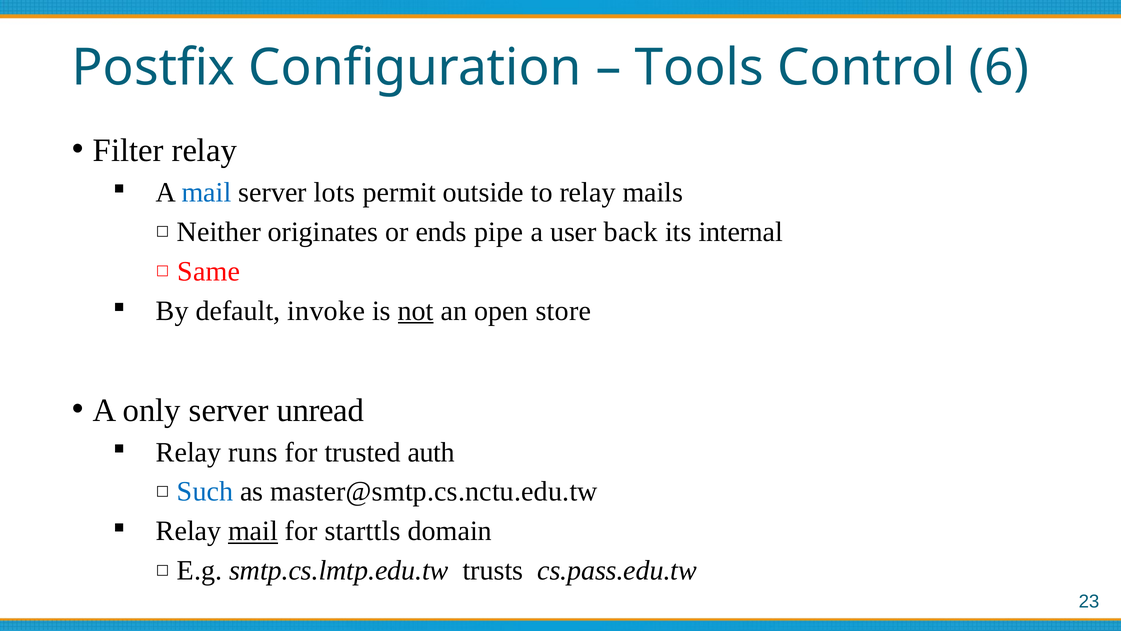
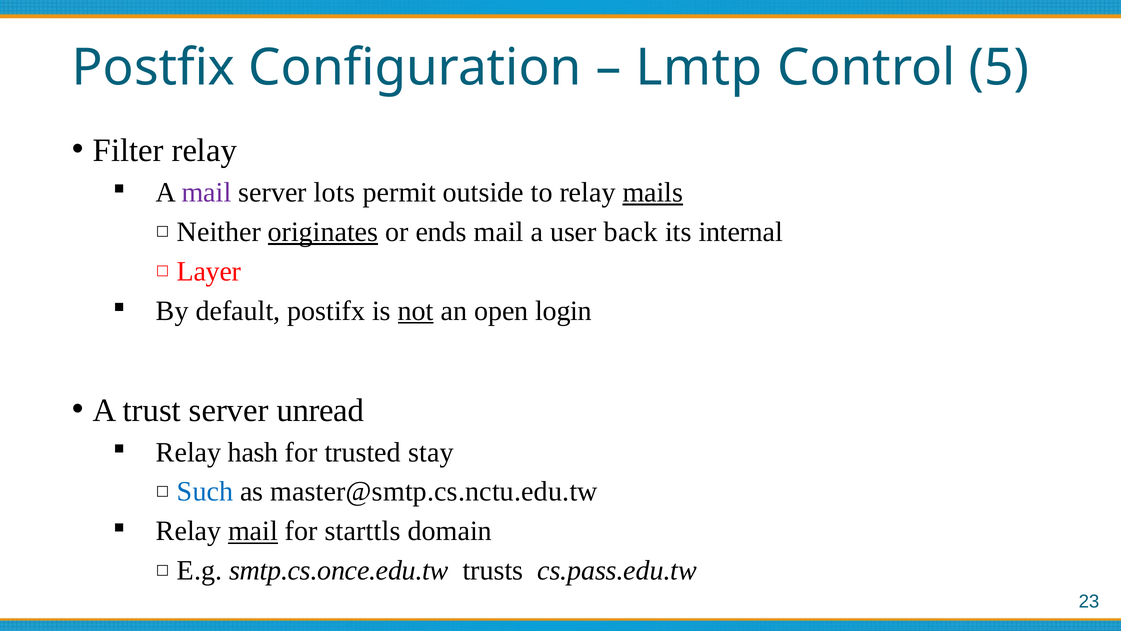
Tools: Tools -> Lmtp (699, 68)
6: 6 -> 5 (999, 68)
mail colour: blue -> purple (206, 192)
mails underline: none -> present (653, 192)
originates underline: none -> present (323, 232)
ends pipe: pipe -> mail (499, 232)
Same: Same -> Layer (209, 271)
invoke: invoke -> postifx (326, 311)
store: store -> login (564, 311)
only: only -> trust (152, 410)
runs: runs -> hash (253, 452)
auth: auth -> stay (431, 452)
smtp.cs.lmtp.edu.tw: smtp.cs.lmtp.edu.tw -> smtp.cs.once.edu.tw (339, 570)
